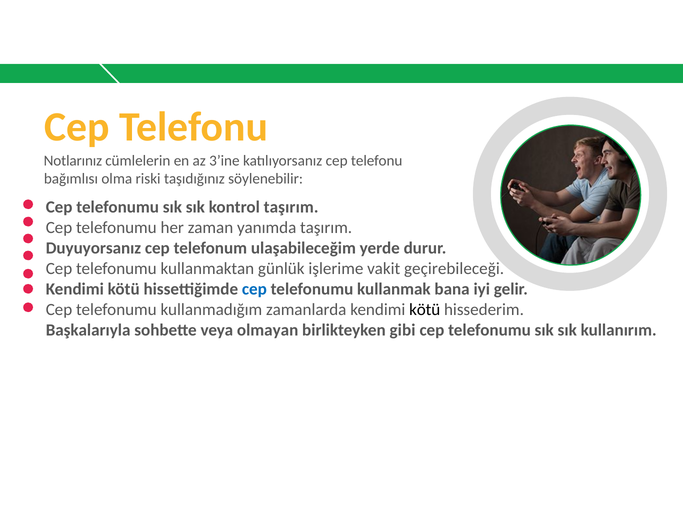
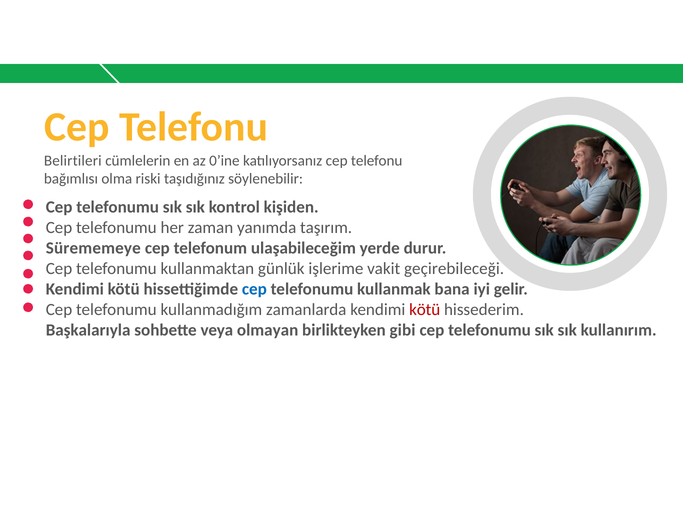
Notlarınız: Notlarınız -> Belirtileri (73, 161)
3’ine: 3’ine -> 0’ine (224, 161)
kontrol taşırım: taşırım -> kişiden (291, 207)
Duyuyorsanız: Duyuyorsanız -> Sürememeye (93, 248)
kötü colour: black -> red (425, 310)
